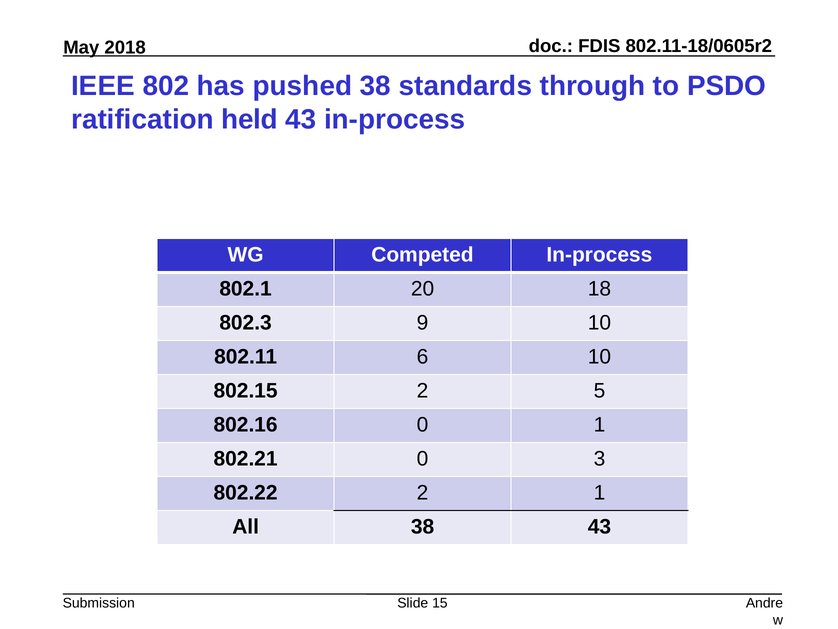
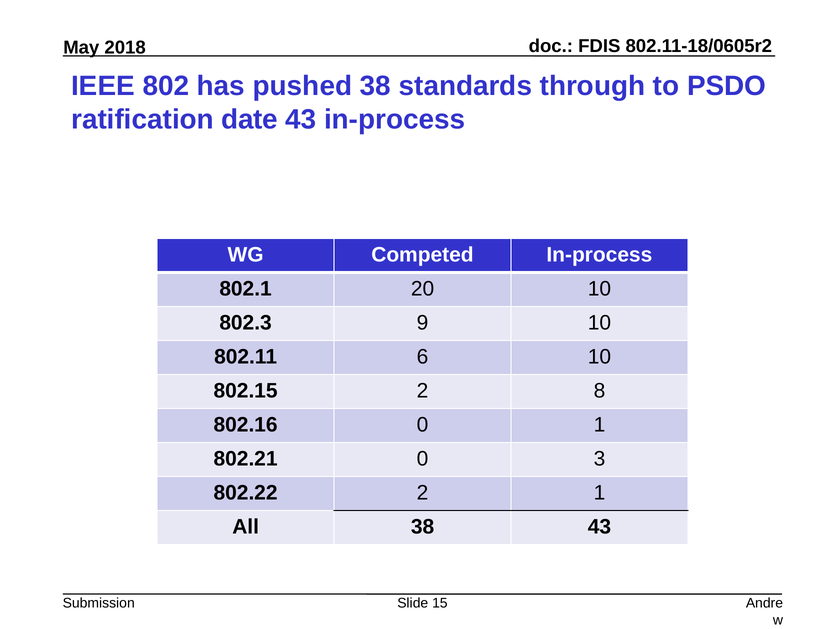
held: held -> date (250, 119)
20 18: 18 -> 10 (599, 289)
5: 5 -> 8 (599, 391)
